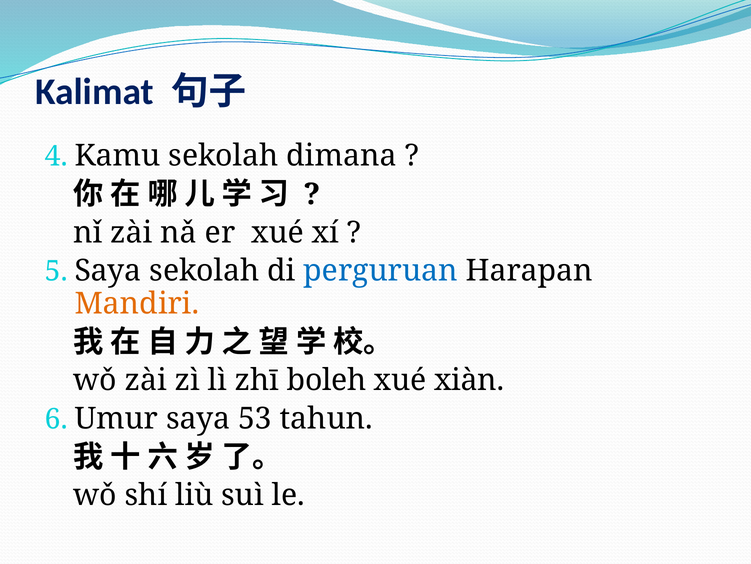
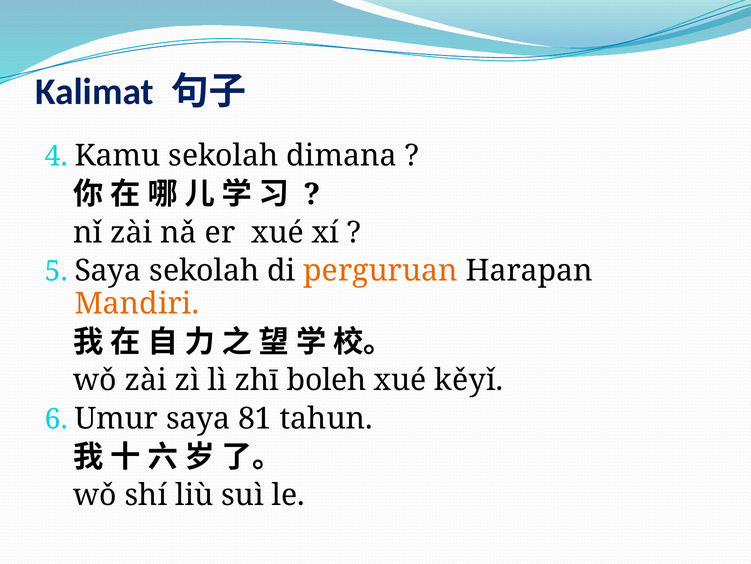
perguruan colour: blue -> orange (381, 271)
xiàn: xiàn -> kěyǐ (469, 380)
53: 53 -> 81 (255, 418)
